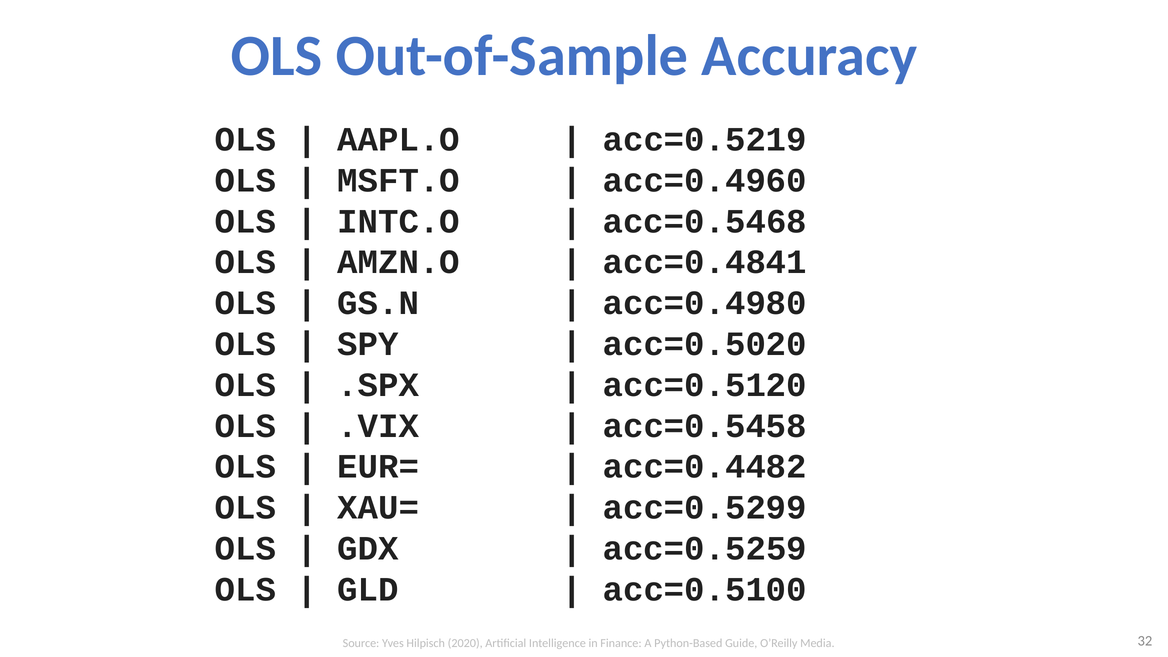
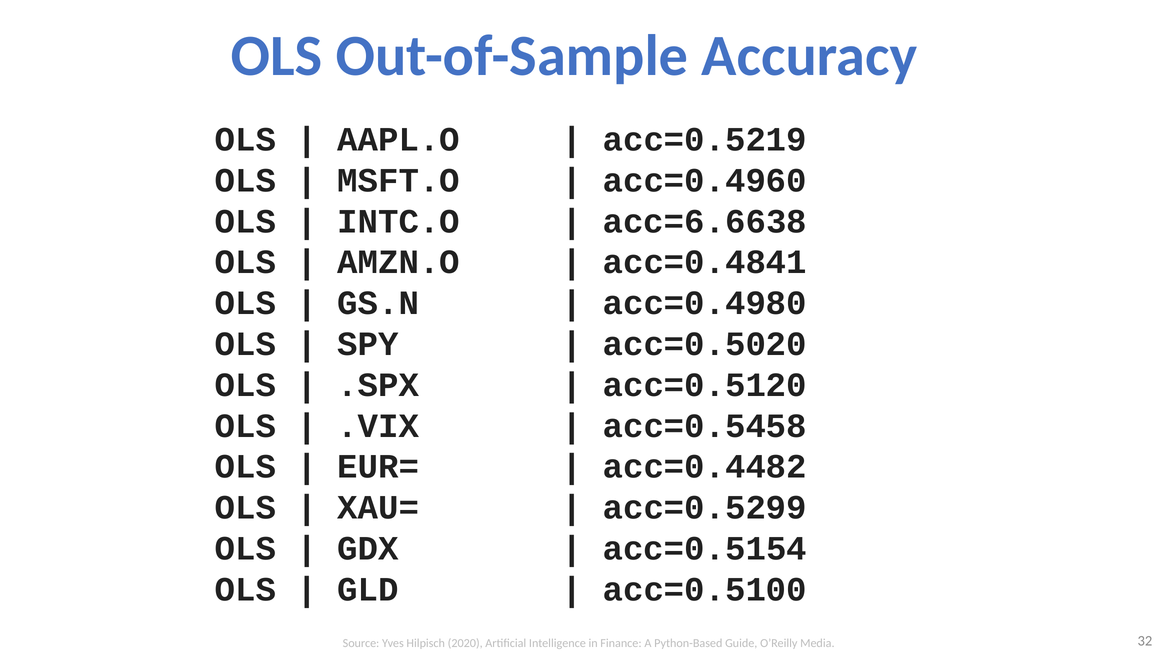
acc=0.5468: acc=0.5468 -> acc=6.6638 (705, 221)
acc=0.5259: acc=0.5259 -> acc=0.5154 (705, 549)
